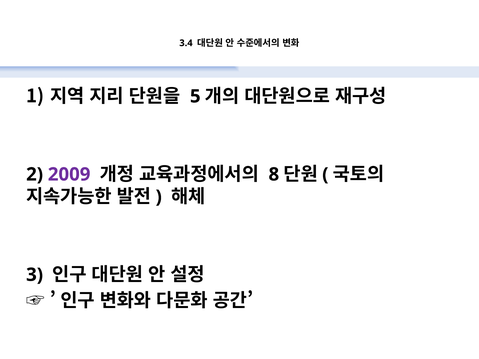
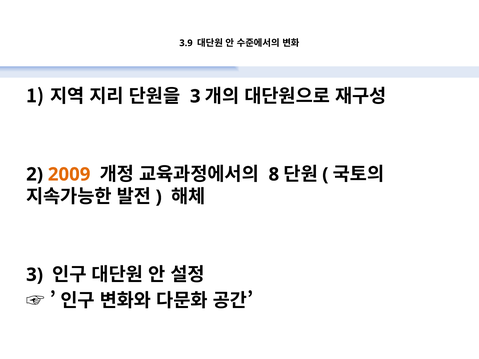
3.4: 3.4 -> 3.9 (186, 43)
5: 5 -> 3 (195, 96)
2009 colour: purple -> orange (69, 175)
